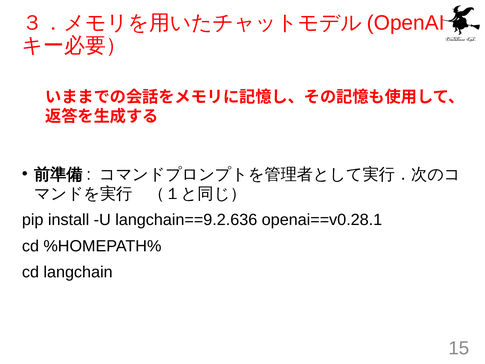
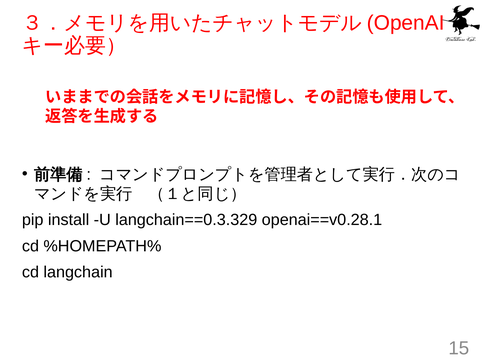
langchain==9.2.636: langchain==9.2.636 -> langchain==0.3.329 (186, 220)
